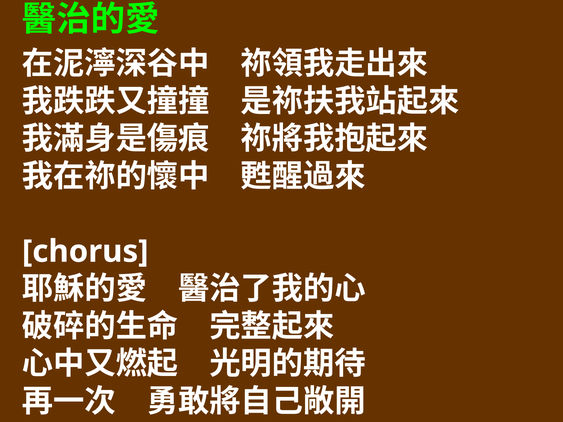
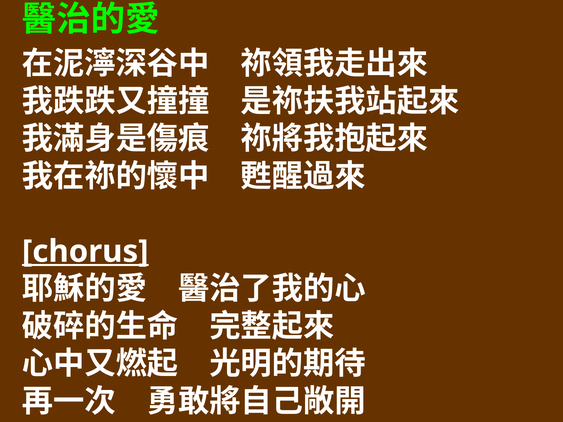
chorus underline: none -> present (85, 252)
